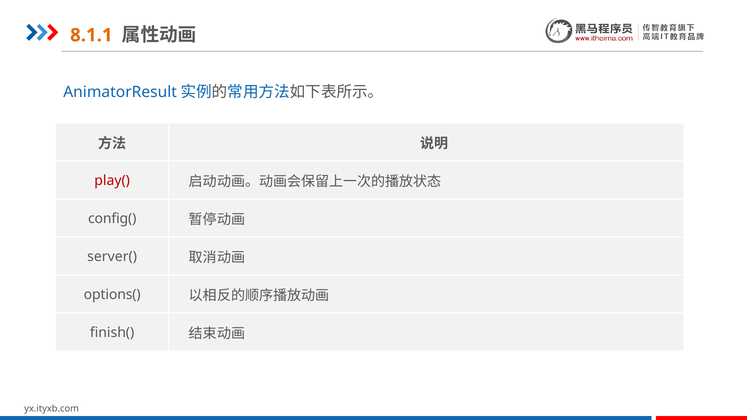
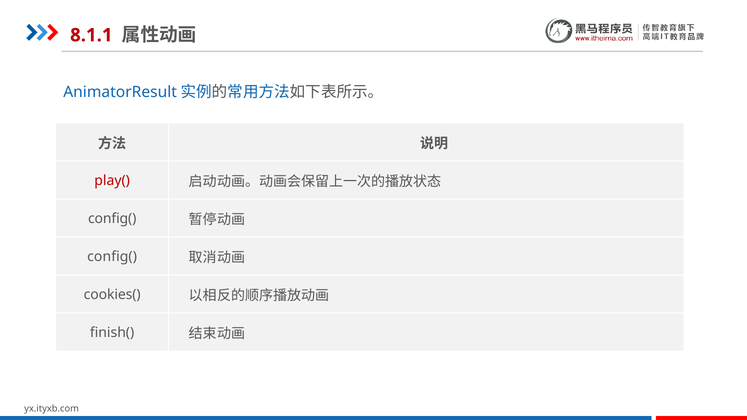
8.1.1 colour: orange -> red (91, 35)
server(: server( -> config( (112, 257)
options(: options( -> cookies( (112, 295)
